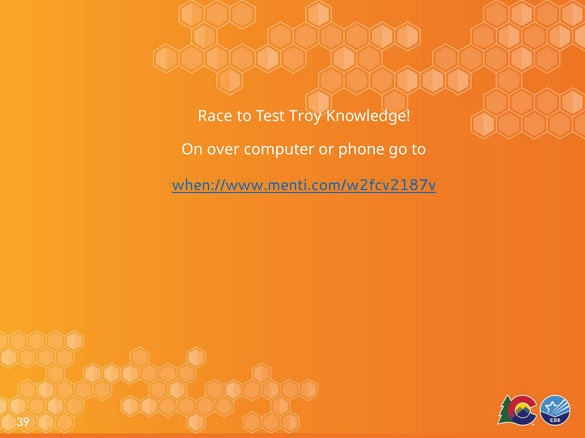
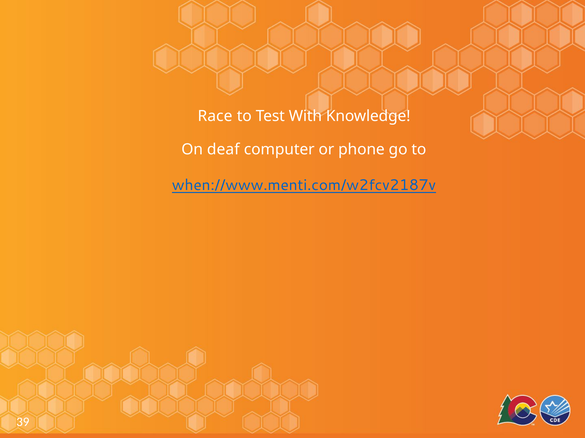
Troy: Troy -> With (305, 116)
over: over -> deaf (223, 150)
